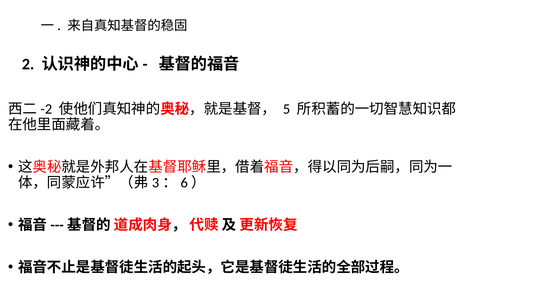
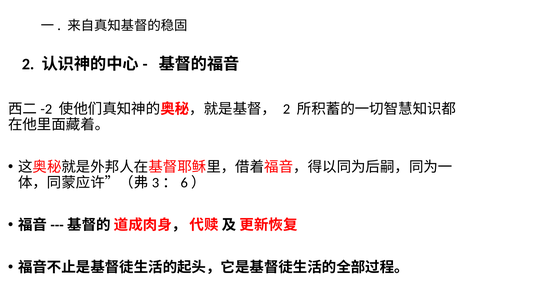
5: 5 -> 2 (287, 109)
